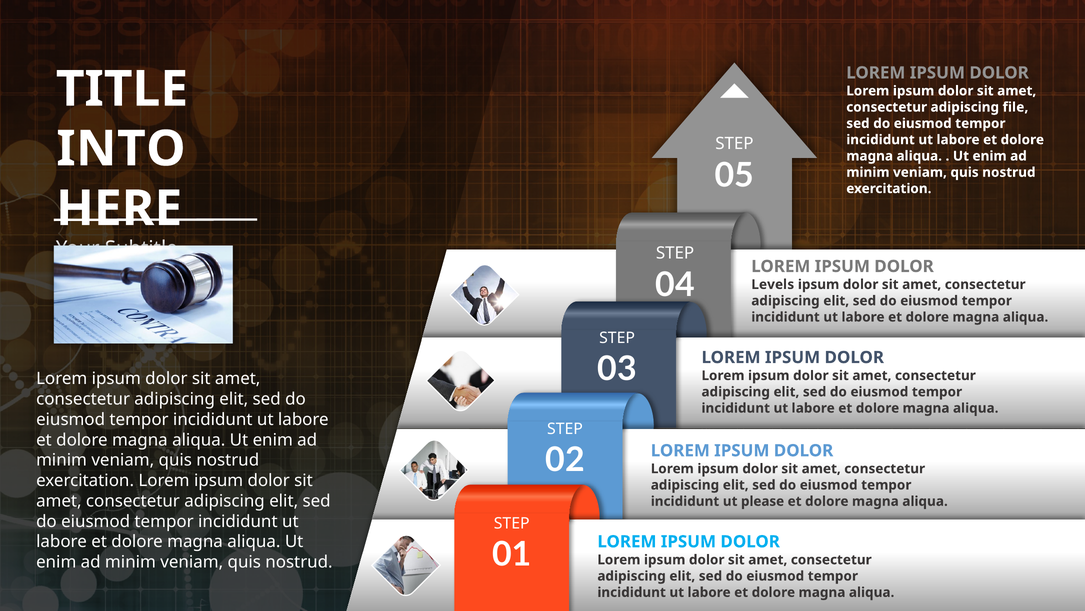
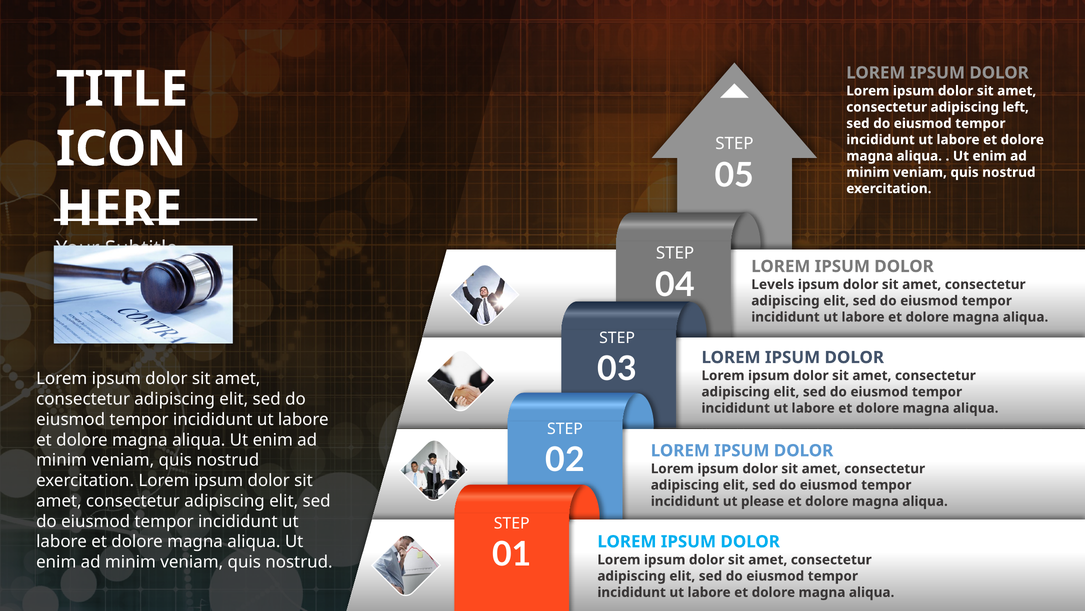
file: file -> left (1016, 107)
INTO: INTO -> ICON (121, 149)
